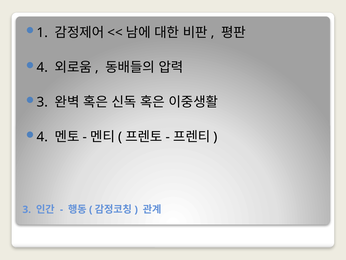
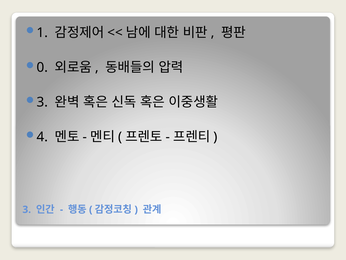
4: 4 -> 0 (42, 67)
